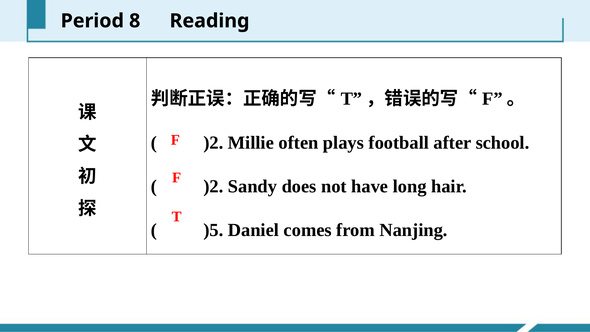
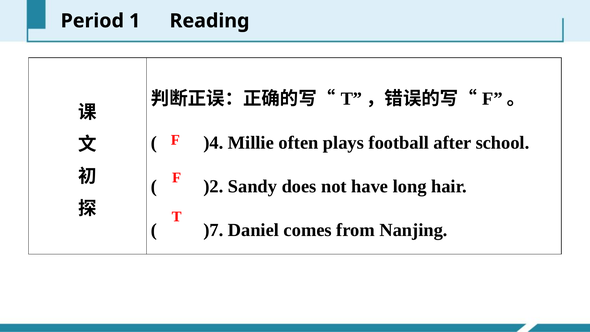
8: 8 -> 1 (135, 21)
)2: )2 -> )4 (213, 143)
)5: )5 -> )7 (213, 230)
